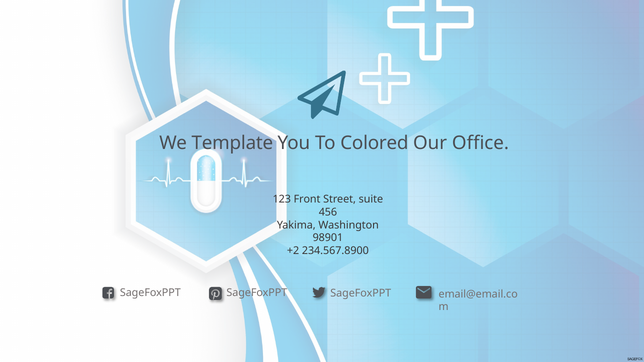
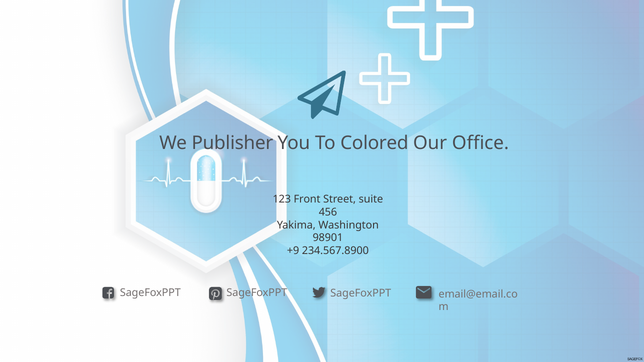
Template: Template -> Publisher (232, 143)
+2: +2 -> +9 (293, 251)
